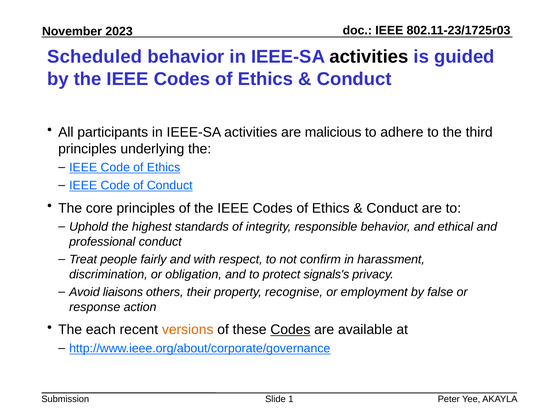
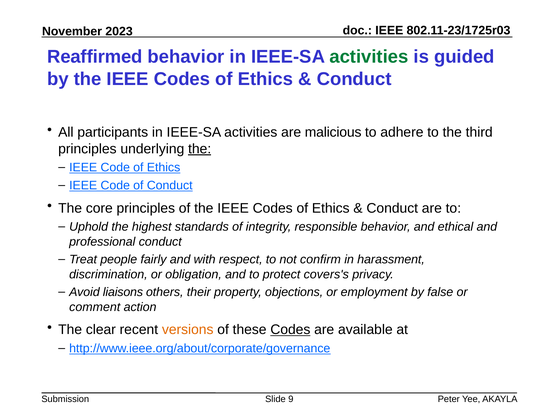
Scheduled: Scheduled -> Reaffirmed (95, 57)
activities colour: black -> green (369, 57)
the underline: none -> present (200, 149)
signals's: signals's -> covers's (326, 274)
recognise: recognise -> objections (294, 292)
response: response -> comment (95, 307)
each: each -> clear (101, 329)
1: 1 -> 9 (291, 398)
